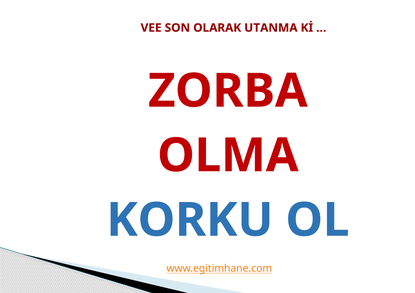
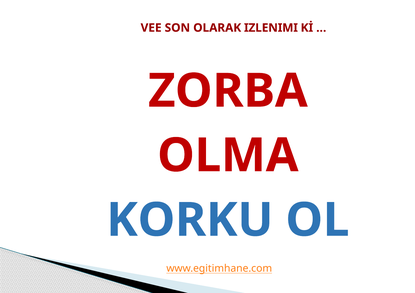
UTANMA: UTANMA -> IZLENIMI (271, 28)
